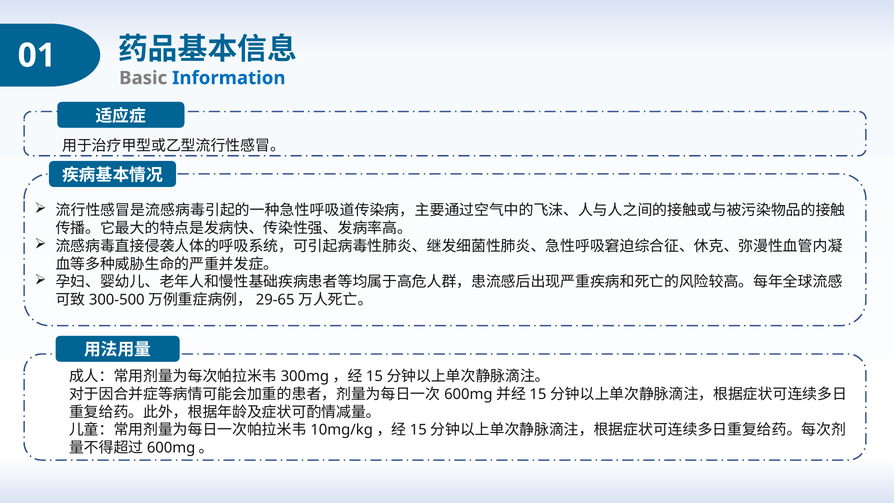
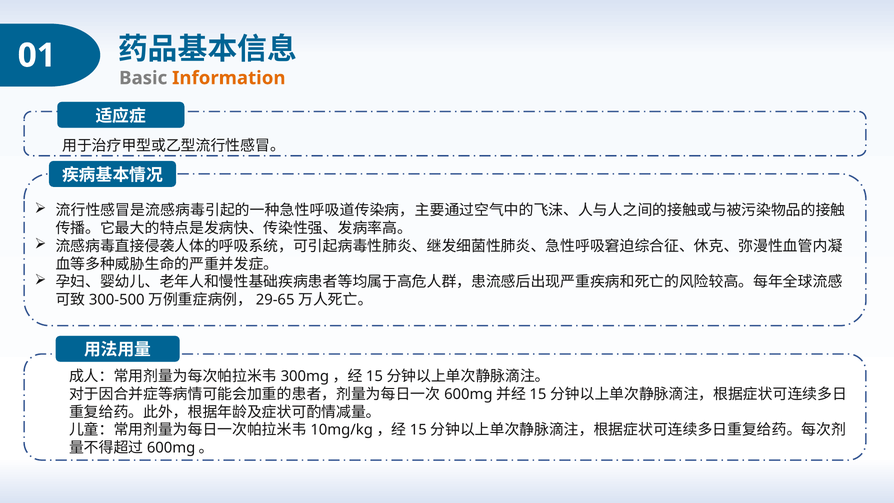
Information colour: blue -> orange (229, 78)
